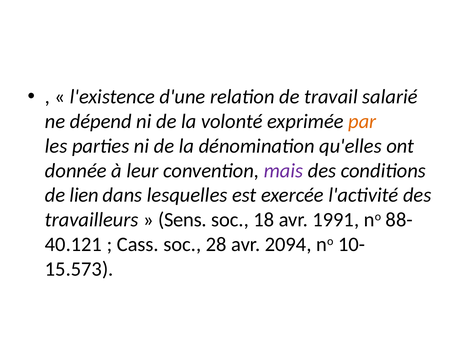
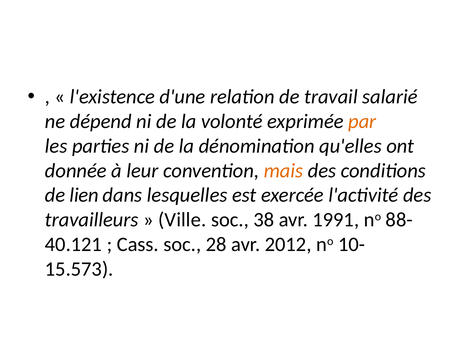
mais colour: purple -> orange (283, 170)
Sens: Sens -> Ville (182, 220)
18: 18 -> 38 (264, 220)
2094: 2094 -> 2012 (288, 244)
